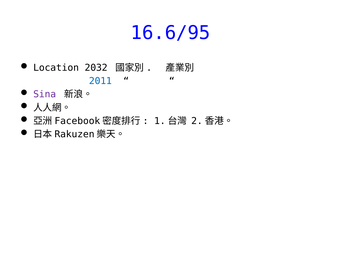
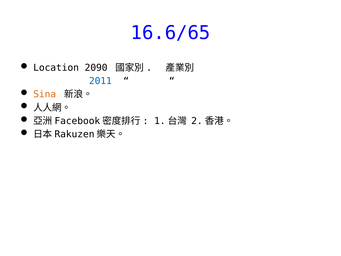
16.6/95: 16.6/95 -> 16.6/65 (170, 33)
2032: 2032 -> 2090 (96, 68)
Sina colour: purple -> orange (45, 94)
